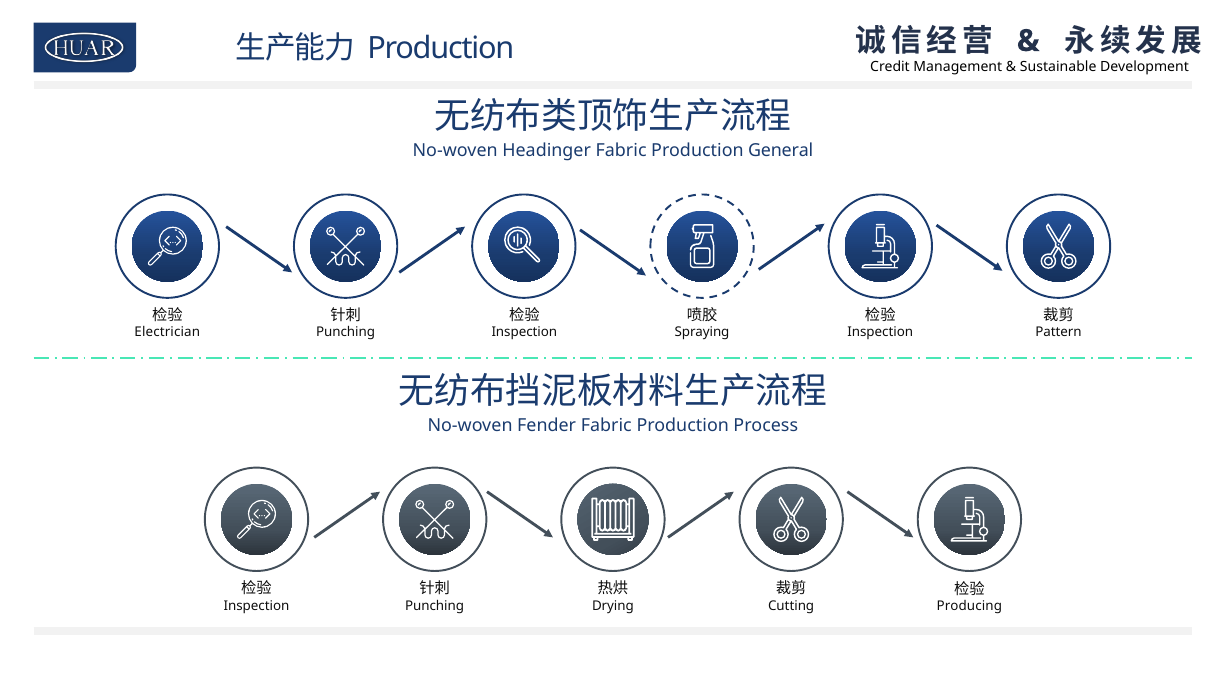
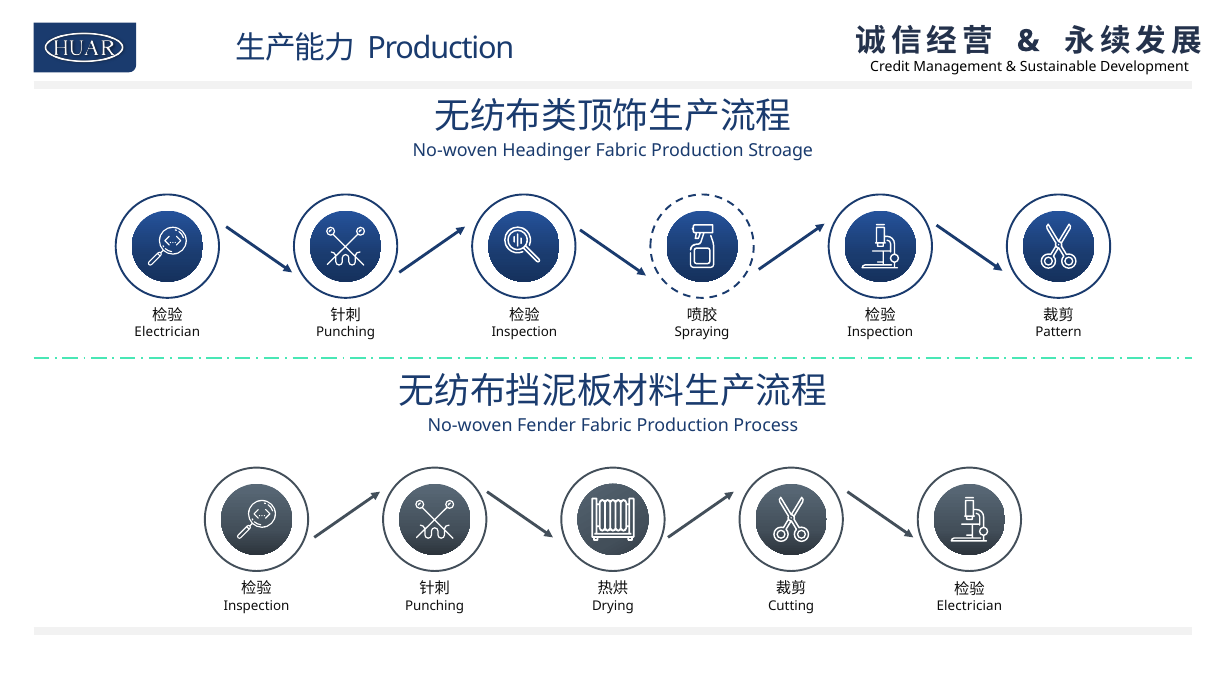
General: General -> Stroage (781, 151)
Producing: Producing -> Electrician (969, 606)
